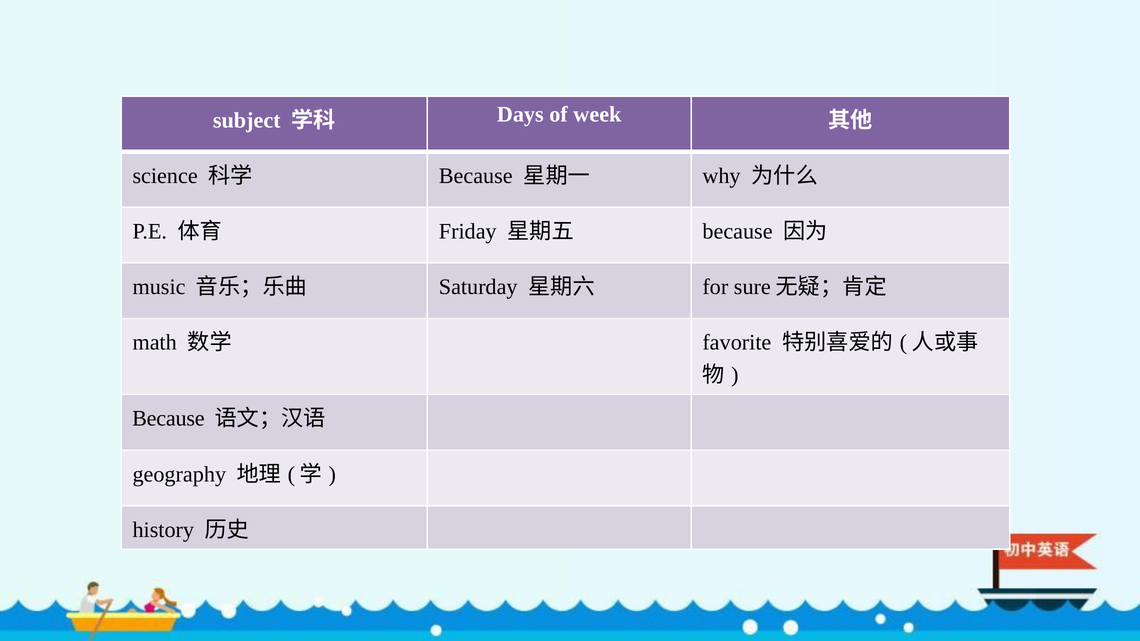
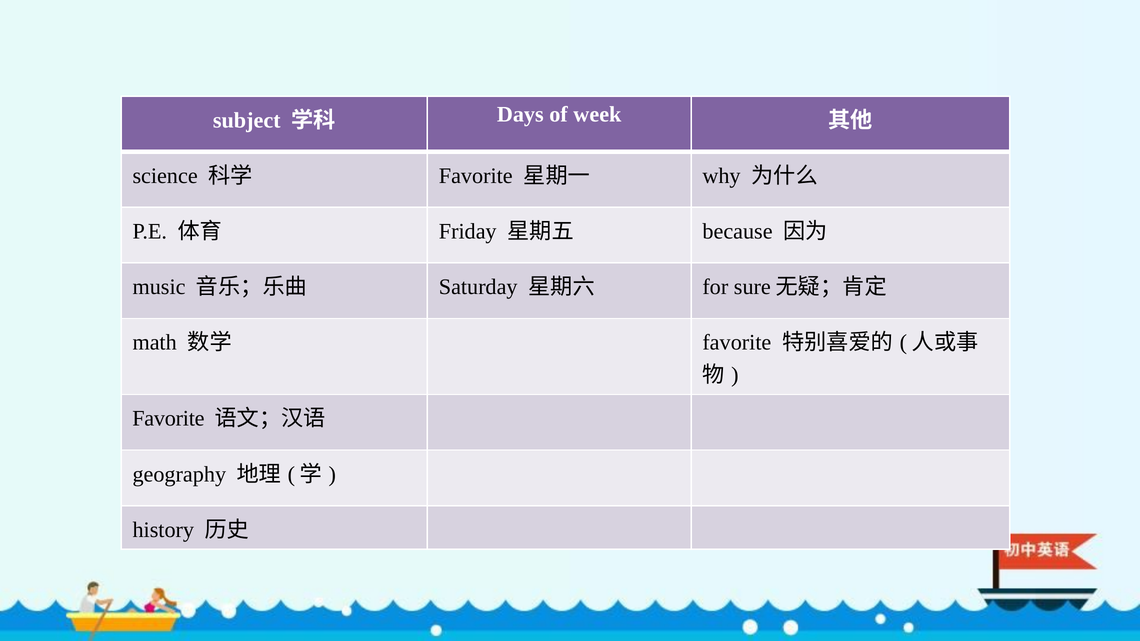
Because: Because -> Favorite (476, 176)
Because: Because -> Favorite (168, 419)
